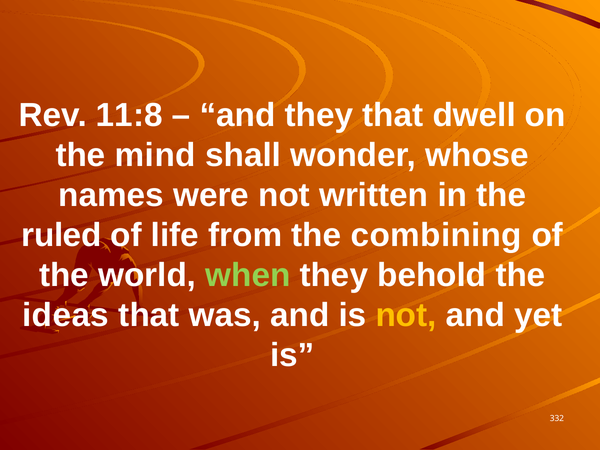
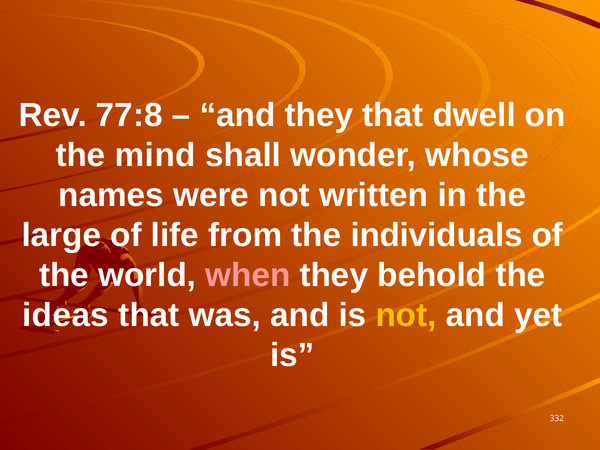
11:8: 11:8 -> 77:8 (129, 115)
ruled: ruled -> large (61, 235)
combining: combining -> individuals (437, 235)
when colour: light green -> pink (248, 275)
